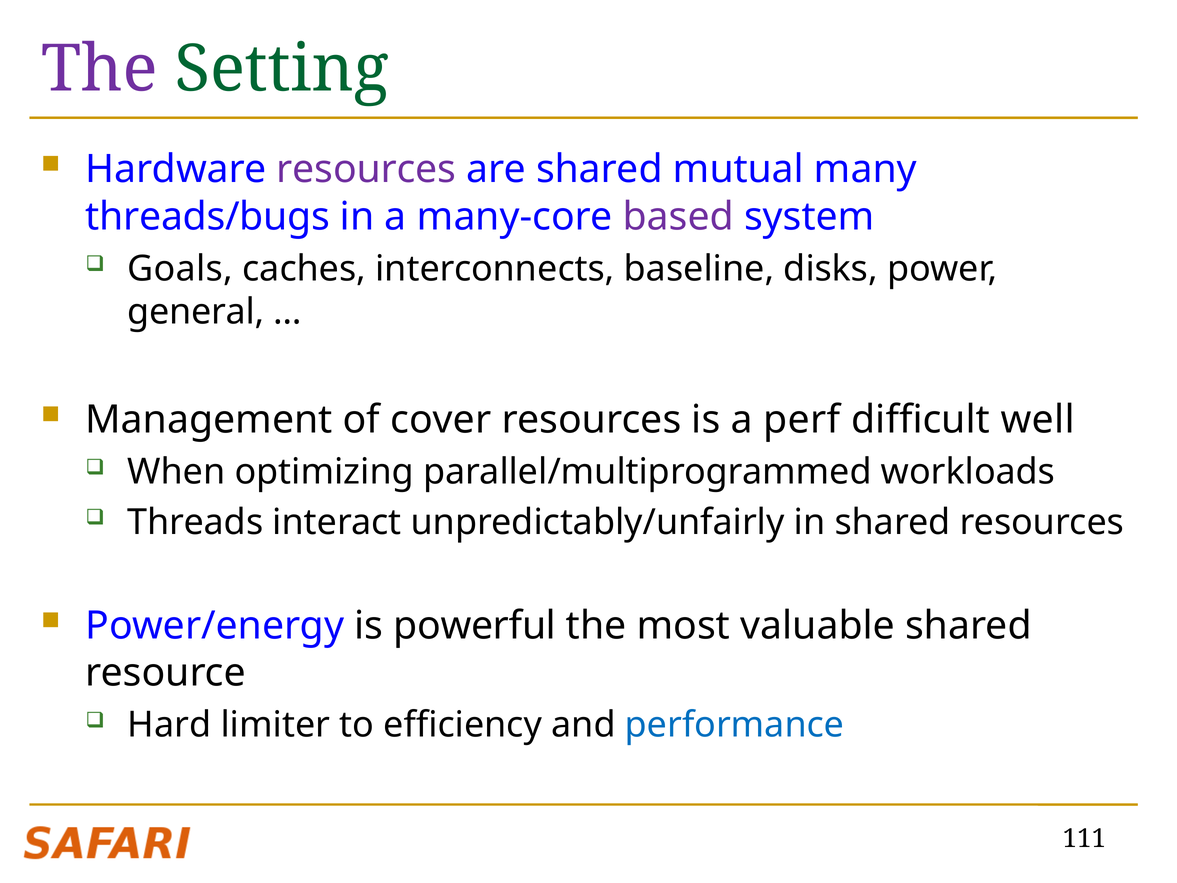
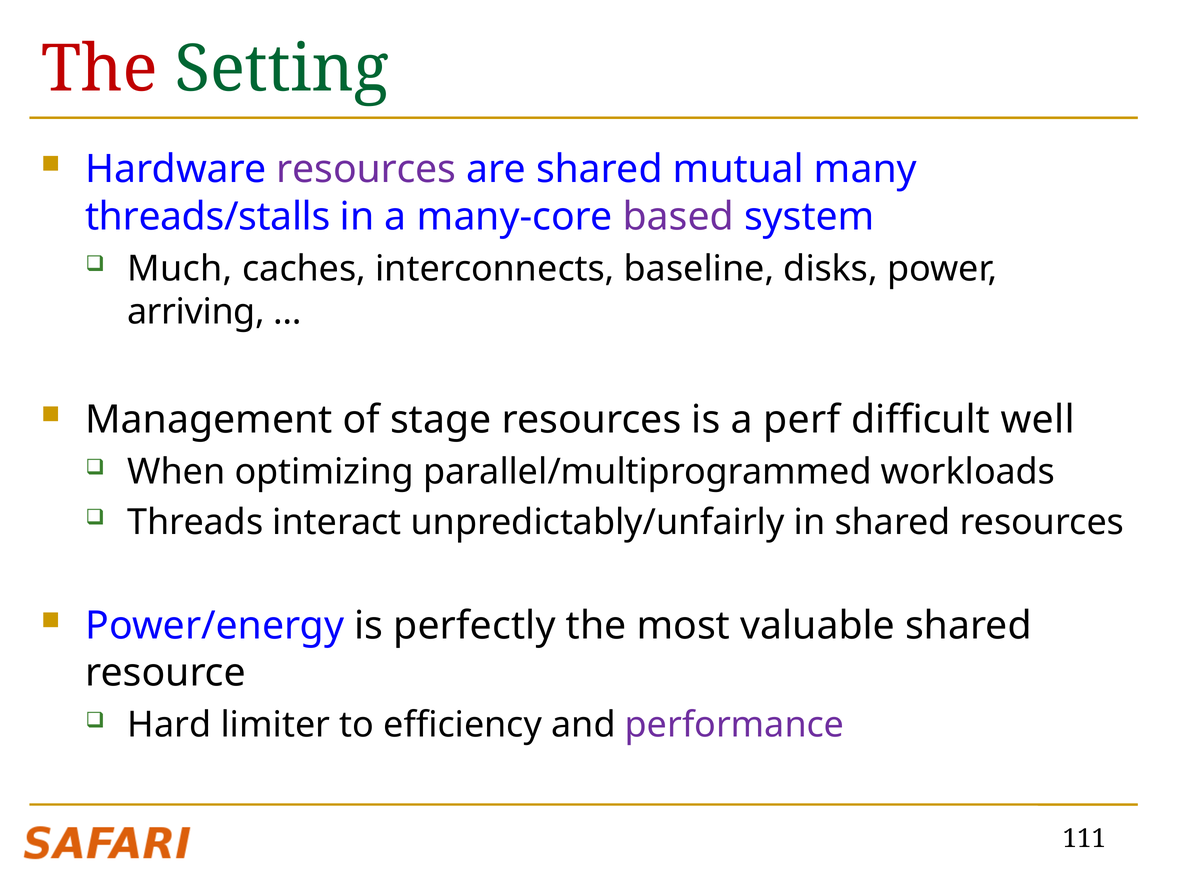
The colour: purple -> red (99, 69)
threads/bugs: threads/bugs -> threads/stalls (208, 217)
Goals: Goals -> Much (180, 269)
general: general -> arriving (196, 312)
cover: cover -> stage (441, 420)
powerful: powerful -> perfectly (474, 626)
performance colour: blue -> purple (735, 725)
